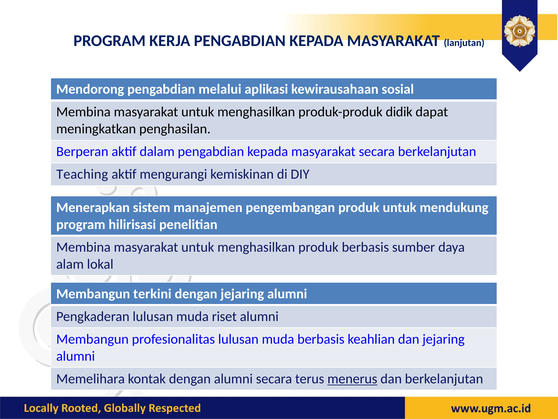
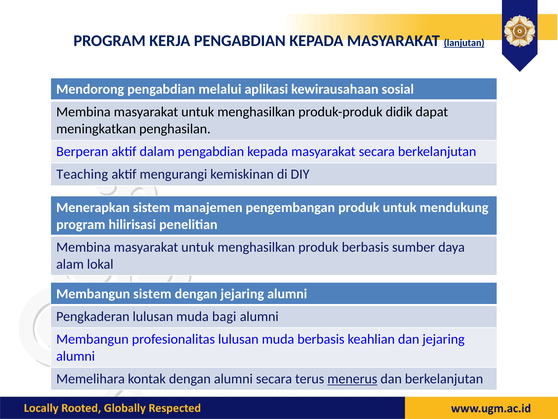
lanjutan underline: none -> present (464, 43)
Membangun terkini: terkini -> sistem (152, 294)
riset: riset -> bagi (224, 316)
